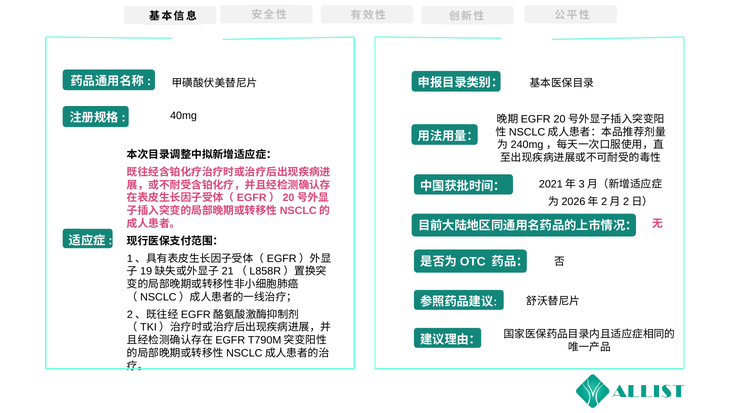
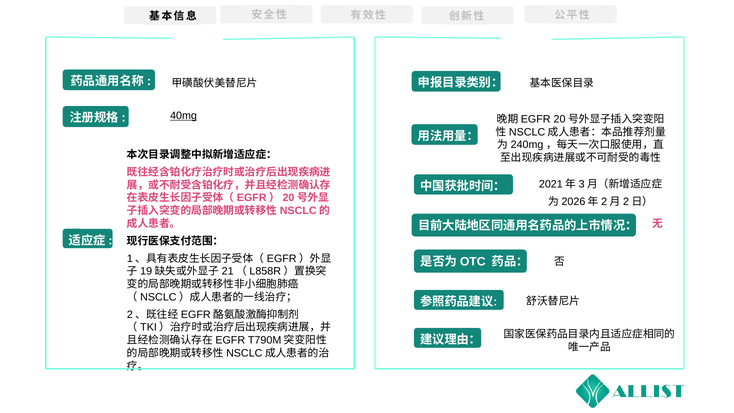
40mg underline: none -> present (184, 116)
